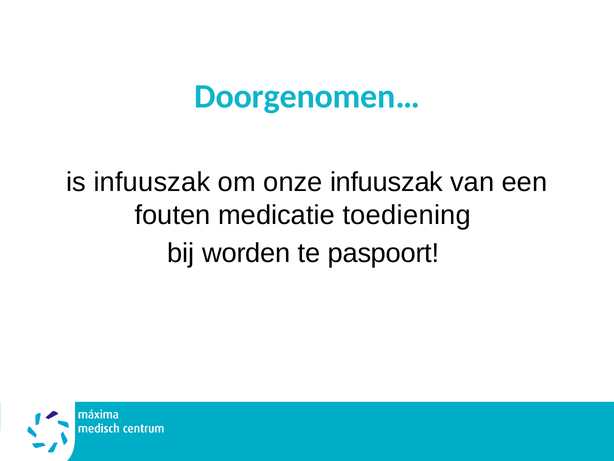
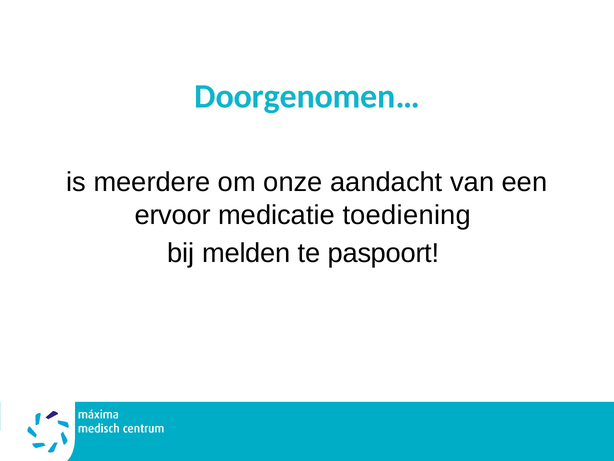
is infuuszak: infuuszak -> meerdere (152, 182)
onze infuuszak: infuuszak -> aandacht (386, 182)
fouten: fouten -> ervoor (173, 215)
worden: worden -> melden (246, 253)
